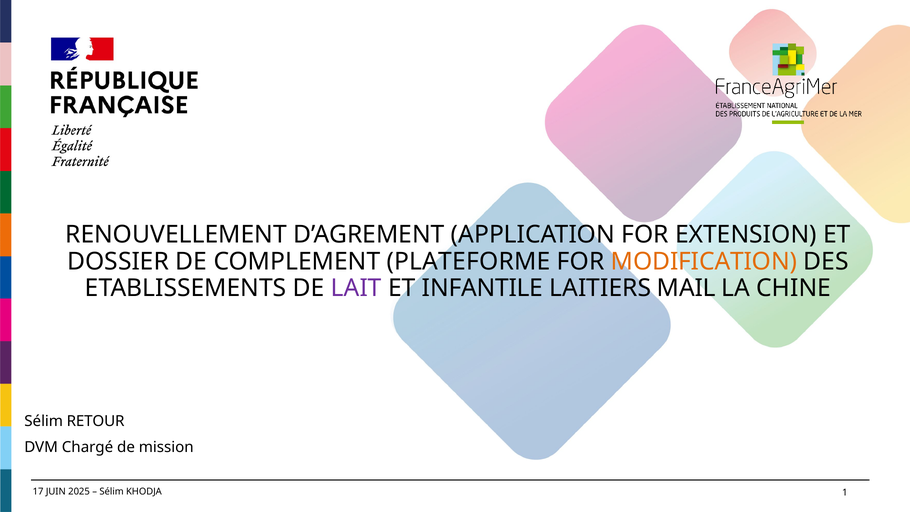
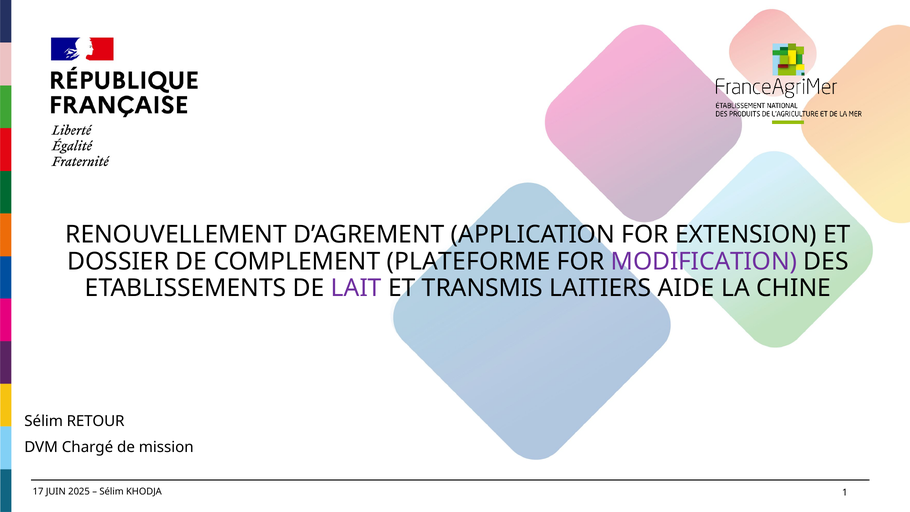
MODIFICATION colour: orange -> purple (704, 261)
INFANTILE: INFANTILE -> TRANSMIS (482, 288)
MAIL: MAIL -> AIDE (686, 288)
